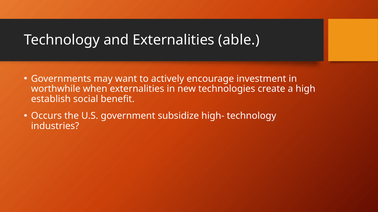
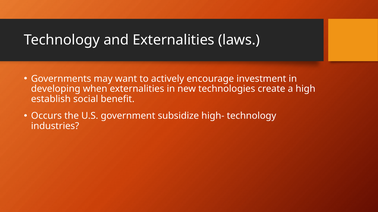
able: able -> laws (239, 40)
worthwhile: worthwhile -> developing (56, 89)
